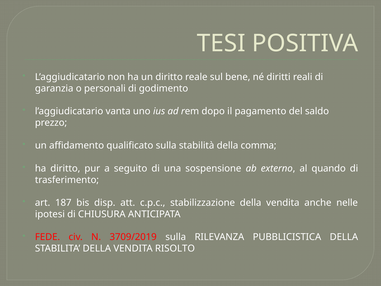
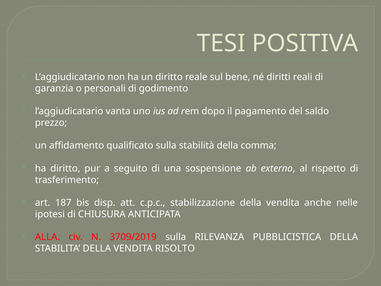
quando: quando -> rispetto (329, 168)
FEDE: FEDE -> ALLA (47, 237)
